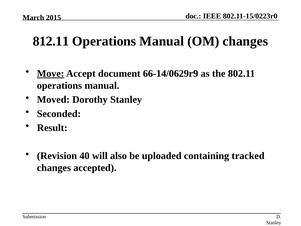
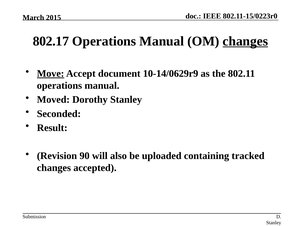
812.11: 812.11 -> 802.17 (51, 41)
changes underline: none -> present (245, 41)
66-14/0629r9: 66-14/0629r9 -> 10-14/0629r9 (171, 73)
40: 40 -> 90 (85, 156)
